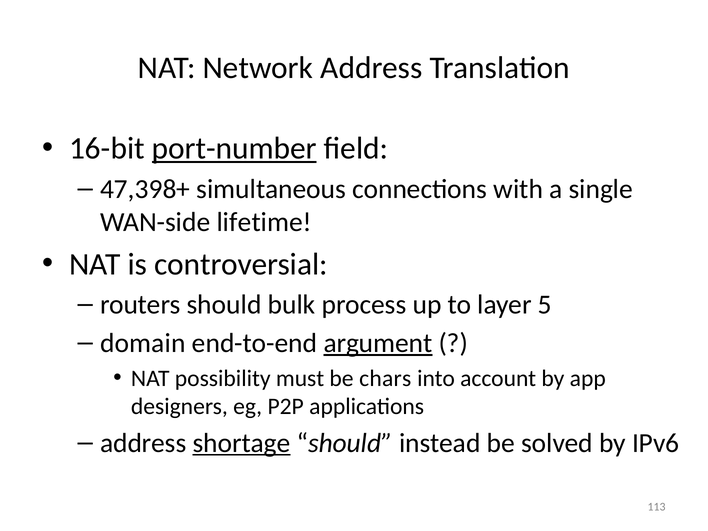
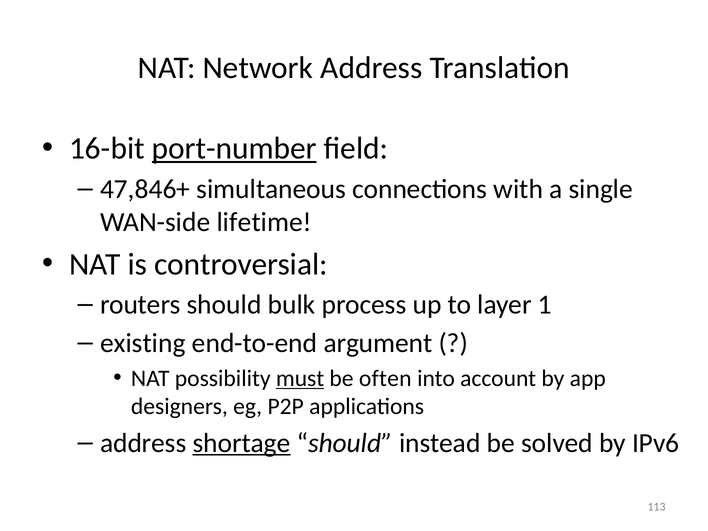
47,398+: 47,398+ -> 47,846+ (145, 189)
5: 5 -> 1 (545, 305)
domain: domain -> existing (143, 343)
argument underline: present -> none (378, 343)
must underline: none -> present (300, 378)
chars: chars -> often (385, 378)
